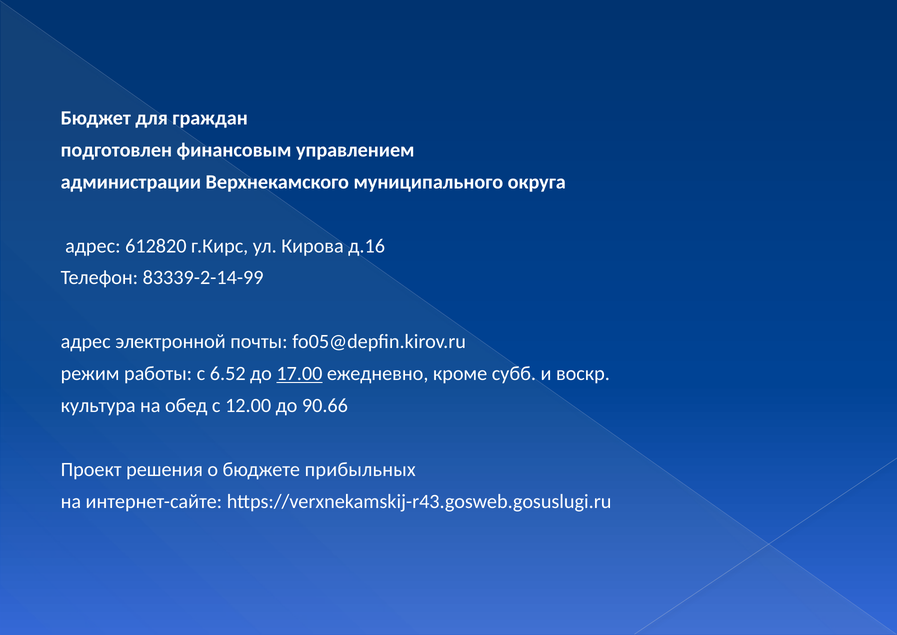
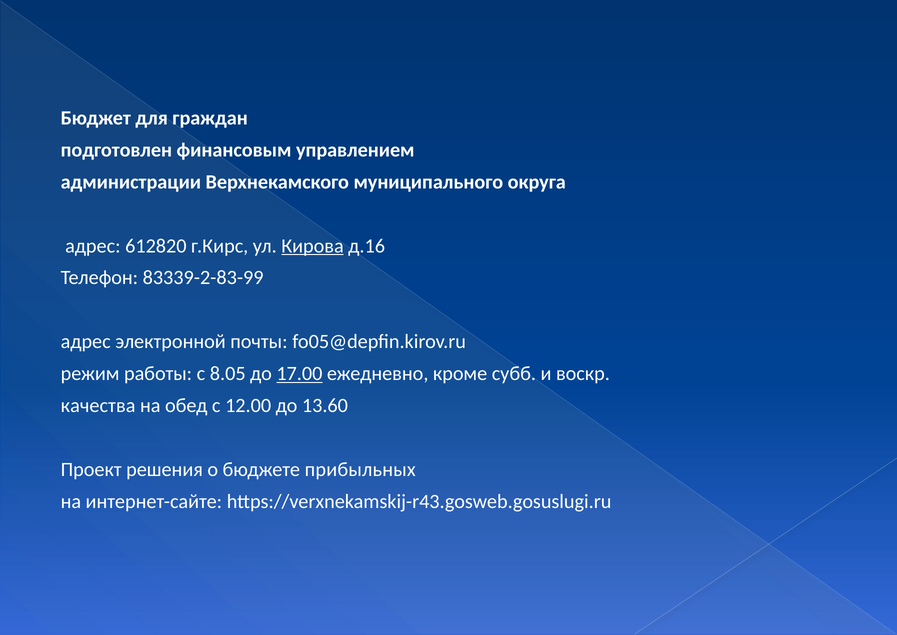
Кирова underline: none -> present (312, 246)
83339-2-14-99: 83339-2-14-99 -> 83339-2-83-99 (203, 278)
6.52: 6.52 -> 8.05 (228, 373)
культура: культура -> качества (98, 405)
90.66: 90.66 -> 13.60 (325, 405)
